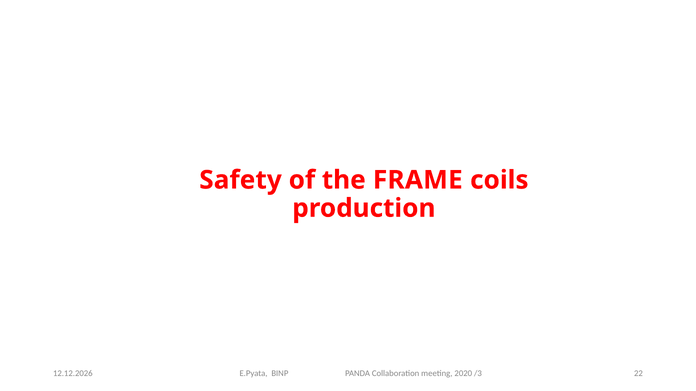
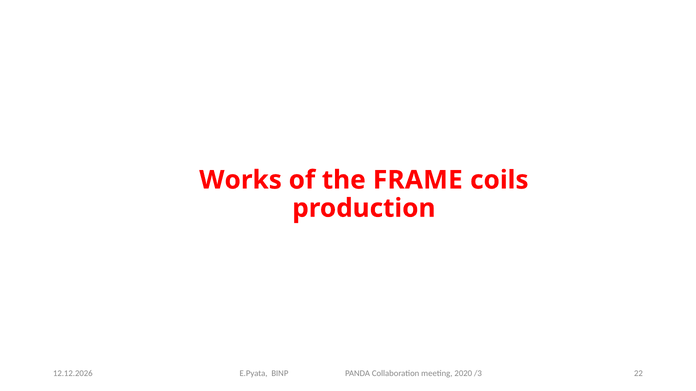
Safety: Safety -> Works (241, 180)
